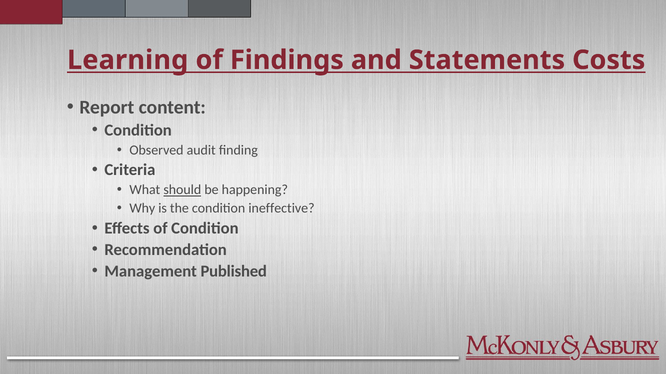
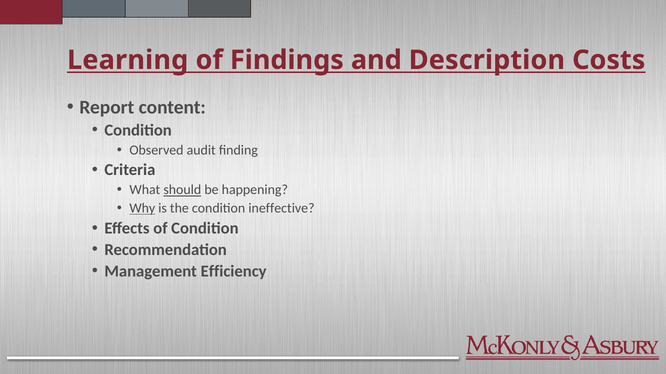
Statements: Statements -> Description (487, 60)
Why underline: none -> present (142, 209)
Published: Published -> Efficiency (234, 271)
